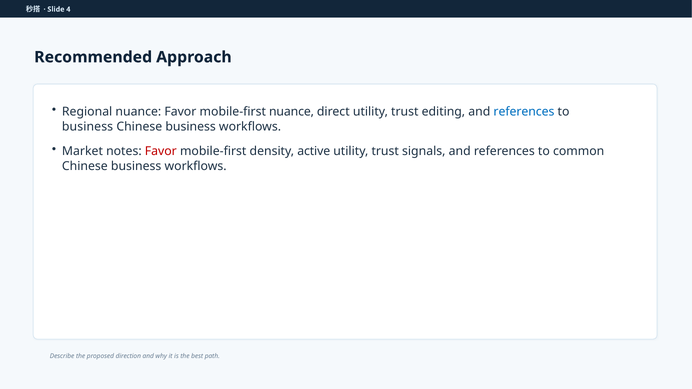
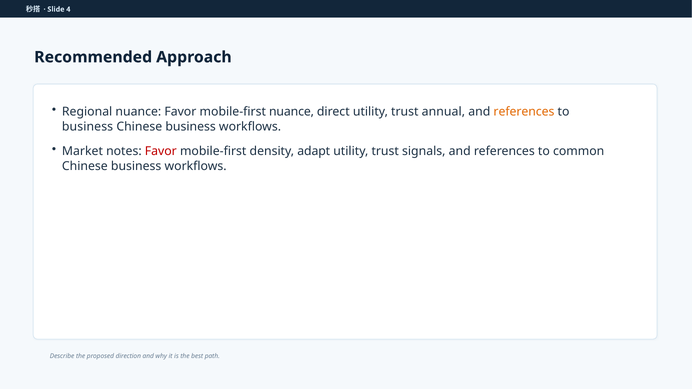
editing: editing -> annual (443, 112)
references colour: blue -> orange (524, 112)
active: active -> adapt (314, 152)
